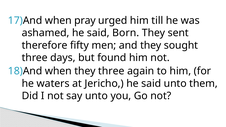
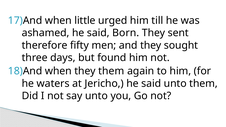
pray: pray -> little (85, 20)
they three: three -> them (111, 71)
